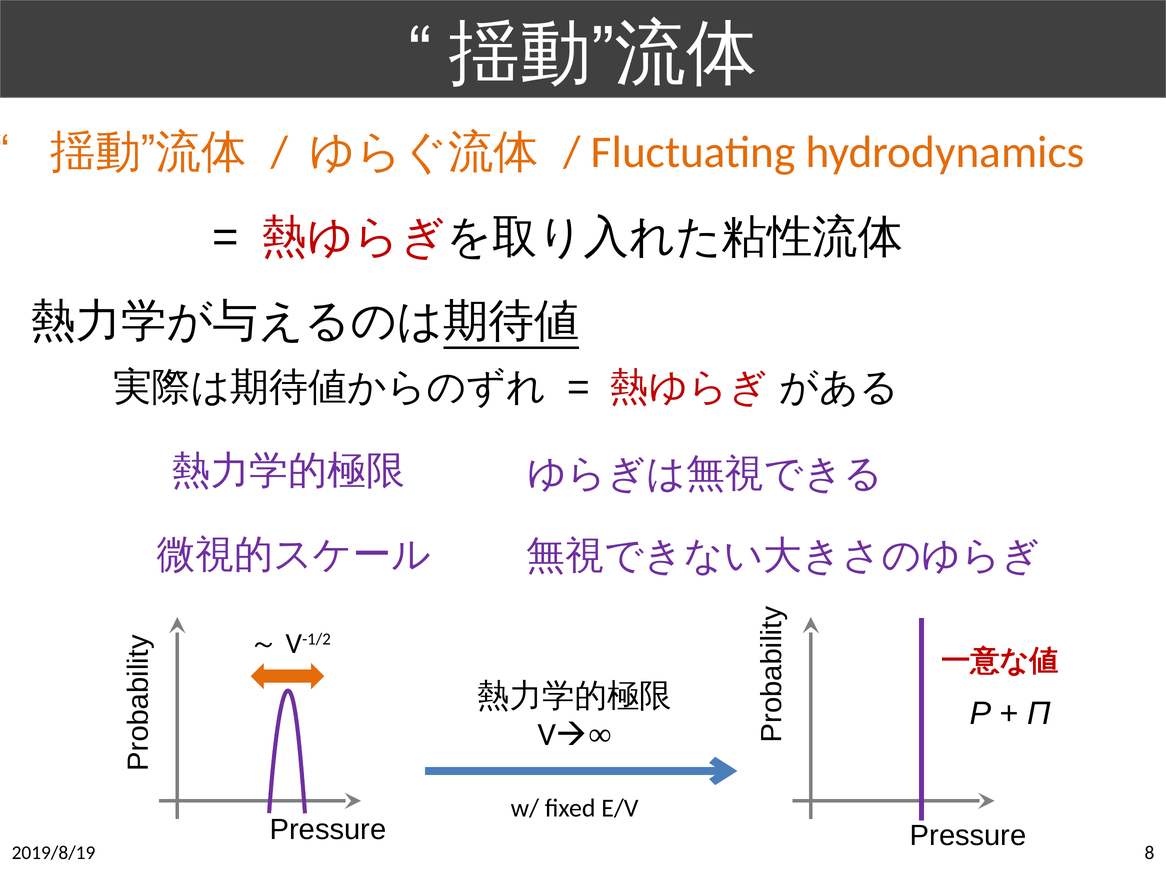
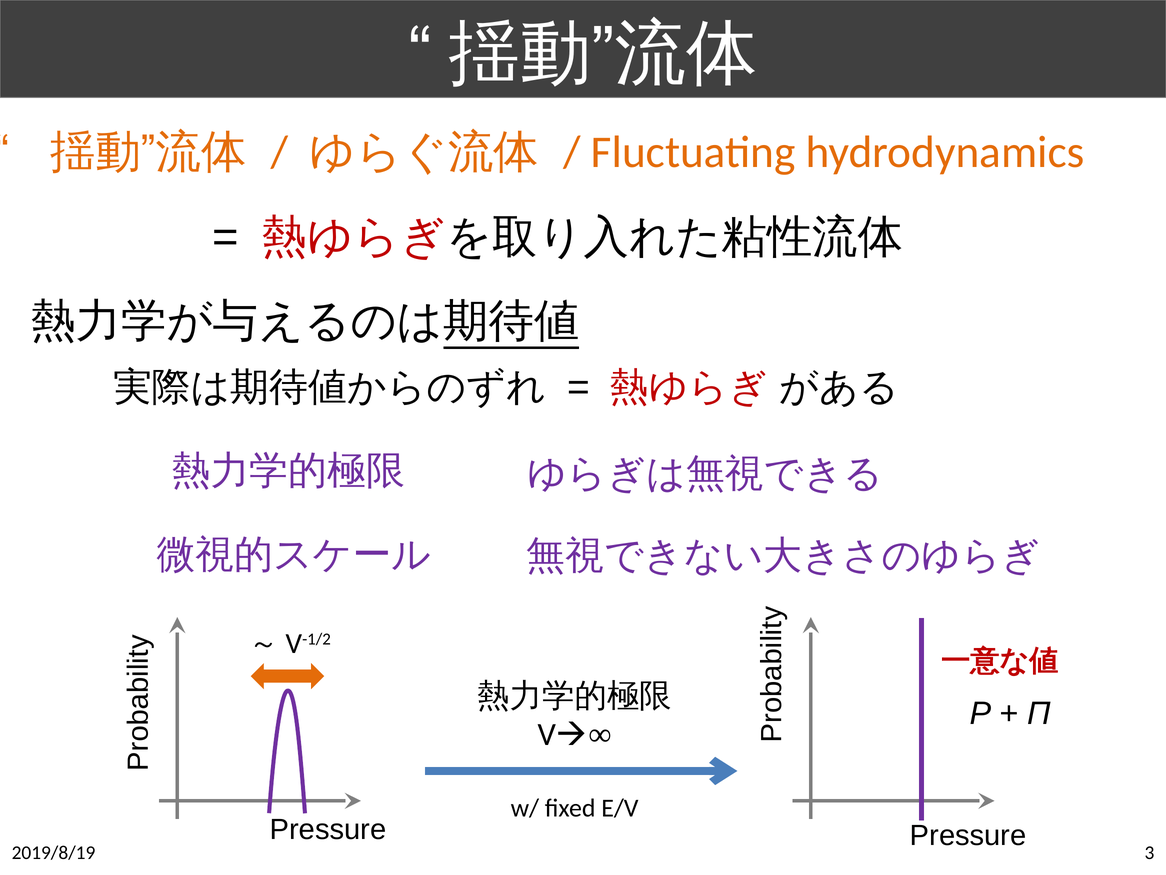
8: 8 -> 3 (1150, 852)
